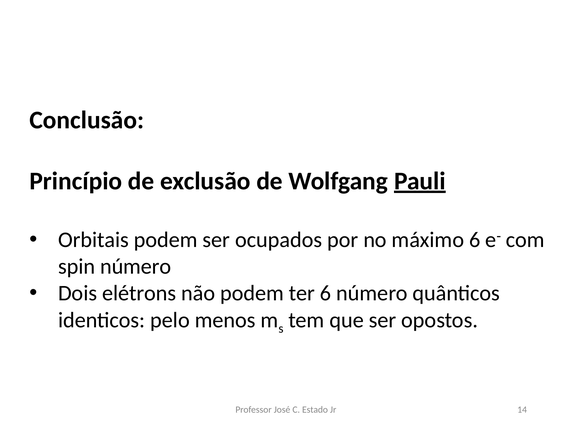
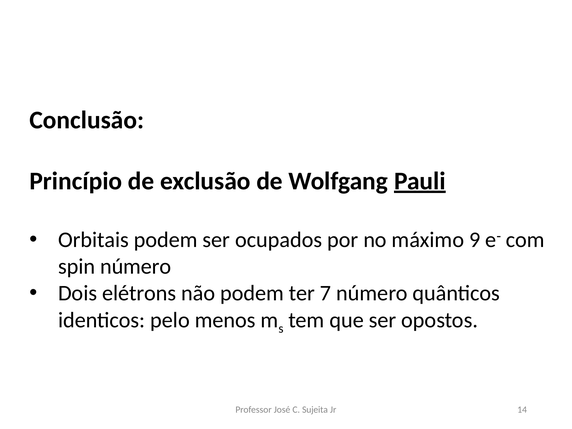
máximo 6: 6 -> 9 (475, 240)
ter 6: 6 -> 7 (326, 293)
Estado: Estado -> Sujeita (315, 410)
